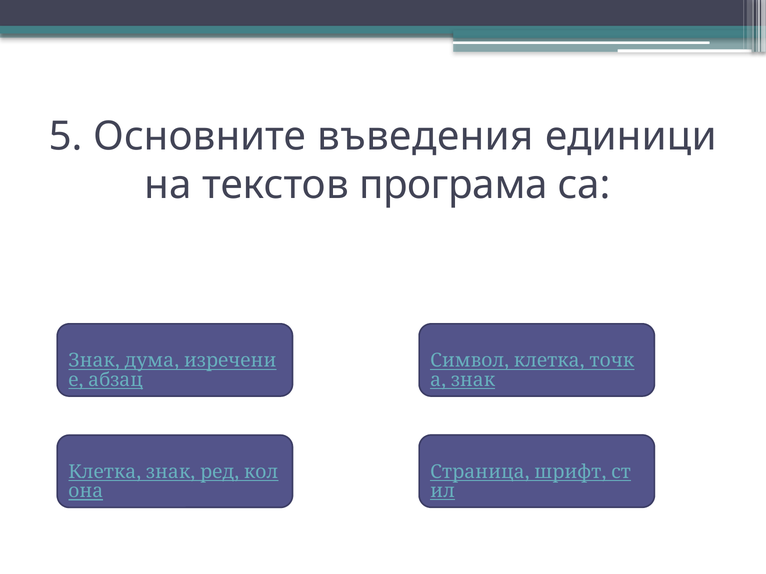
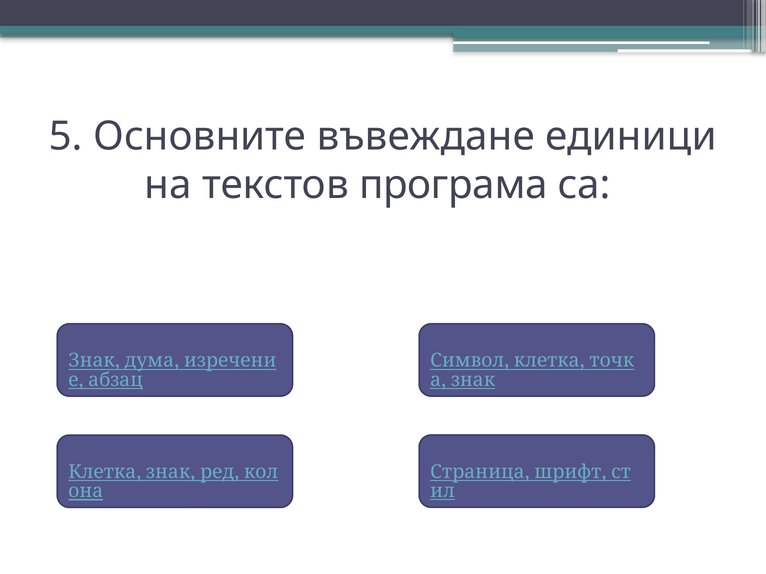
въведения: въведения -> въвеждане (426, 137)
